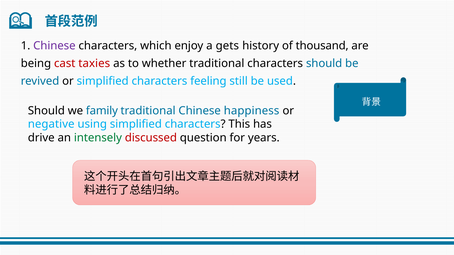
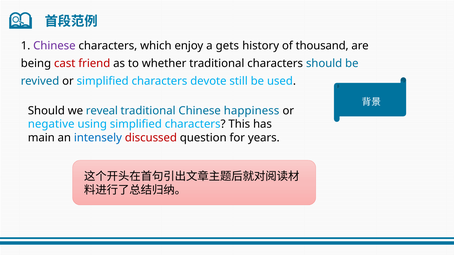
taxies: taxies -> friend (94, 64)
feeling: feeling -> devote (208, 81)
family: family -> reveal (102, 111)
drive: drive -> main (41, 138)
intensely colour: green -> blue (98, 138)
